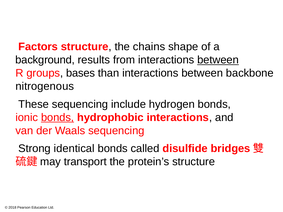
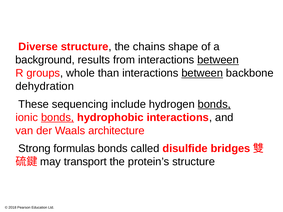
Factors: Factors -> Diverse (38, 47)
bases: bases -> whole (80, 73)
between underline: none -> present (202, 73)
nitrogenous: nitrogenous -> dehydration (45, 86)
bonds underline: none -> present (214, 104)
Waals sequencing: sequencing -> architecture (116, 131)
identical: identical -> formulas (74, 149)
